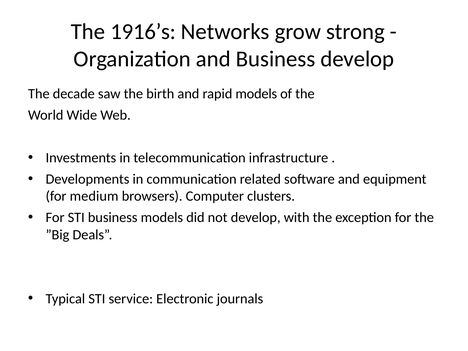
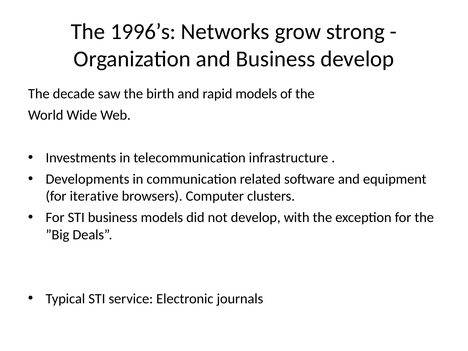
1916’s: 1916’s -> 1996’s (143, 32)
medium: medium -> iterative (94, 196)
